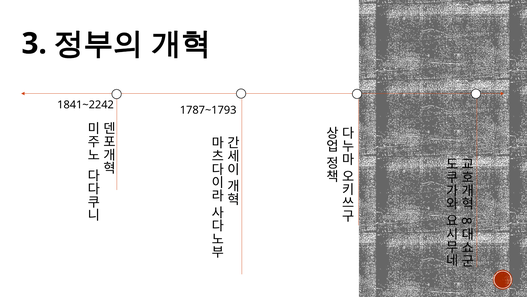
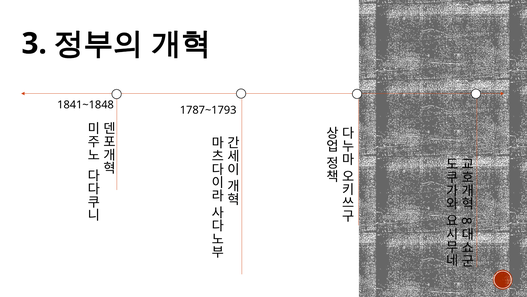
1841~2242: 1841~2242 -> 1841~1848 (86, 105)
